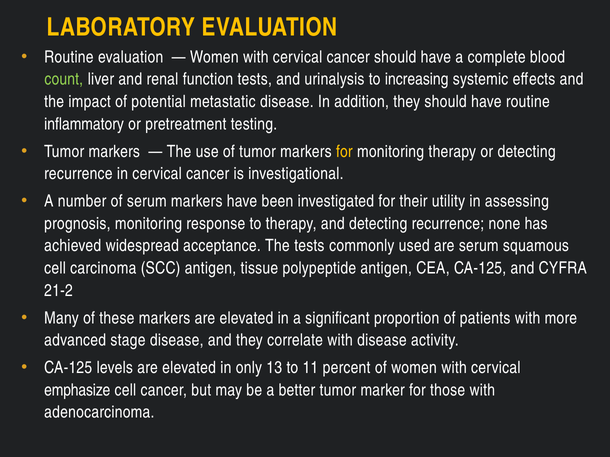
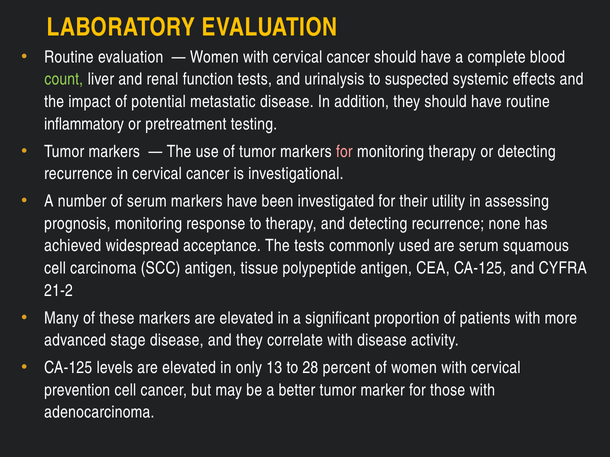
increasing: increasing -> suspected (417, 79)
for colour: yellow -> pink (344, 152)
11: 11 -> 28 (310, 368)
emphasize: emphasize -> prevention (77, 390)
